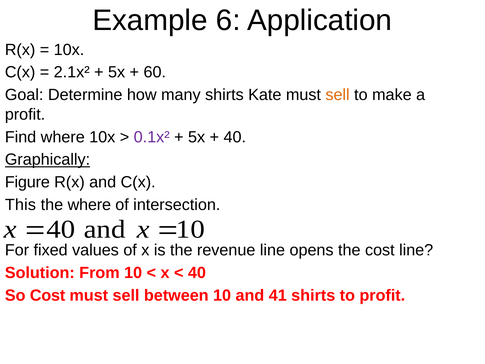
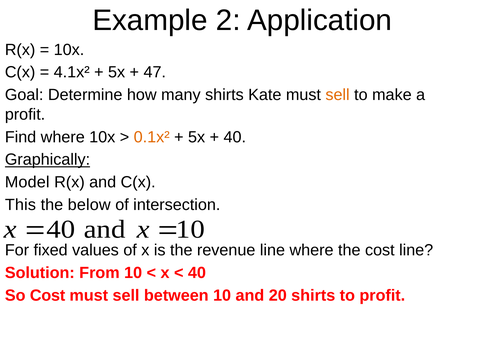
6: 6 -> 2 (228, 20)
2.1x²: 2.1x² -> 4.1x² (72, 72)
60: 60 -> 47 (155, 72)
0.1x² colour: purple -> orange (152, 137)
Figure: Figure -> Model (27, 182)
the where: where -> below (89, 205)
line opens: opens -> where (312, 250)
41: 41 -> 20 (278, 295)
